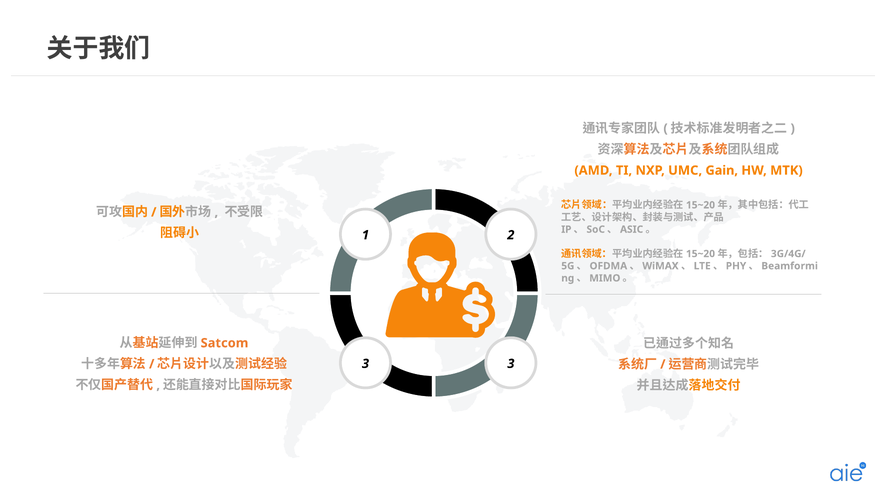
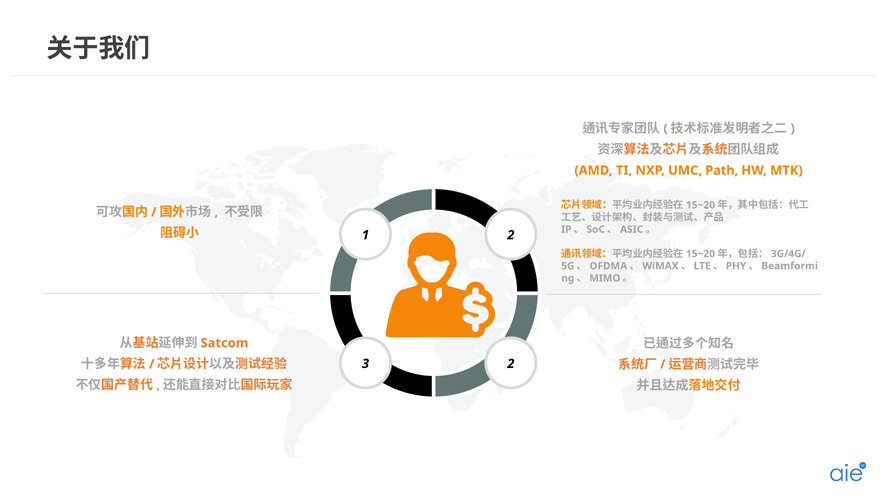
Gain: Gain -> Path (722, 171)
3 3: 3 -> 2 (511, 364)
